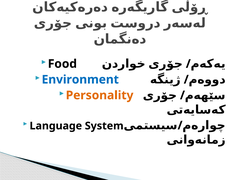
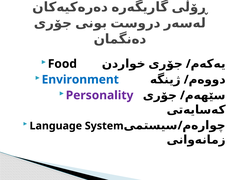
Personality colour: orange -> purple (100, 95)
